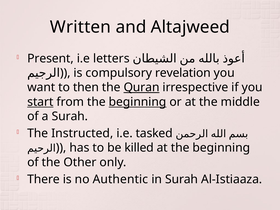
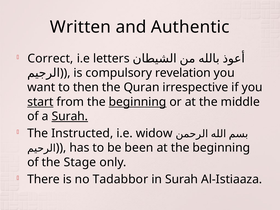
Altajweed: Altajweed -> Authentic (190, 27)
Present: Present -> Correct (50, 58)
Quran underline: present -> none (142, 87)
Surah underline: none -> present (70, 116)
tasked: tasked -> widow (154, 133)
killed: killed -> been (139, 148)
Other: Other -> Stage (80, 162)
Authentic: Authentic -> Tadabbor (120, 179)
